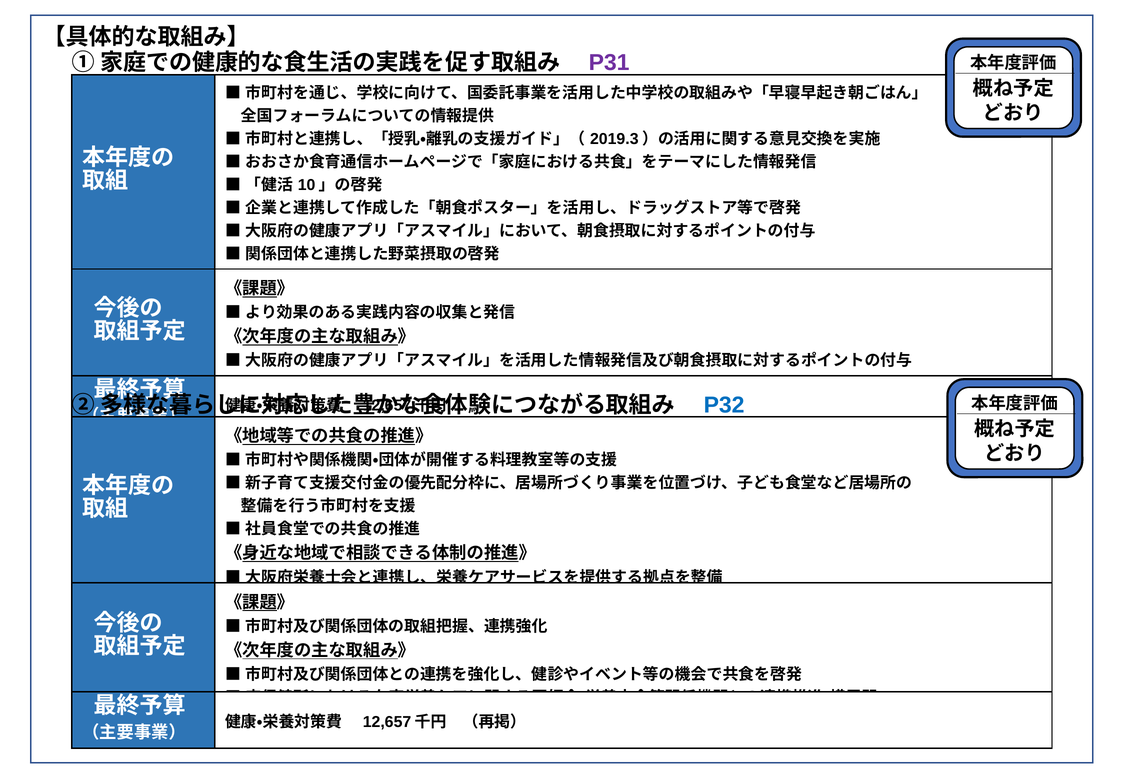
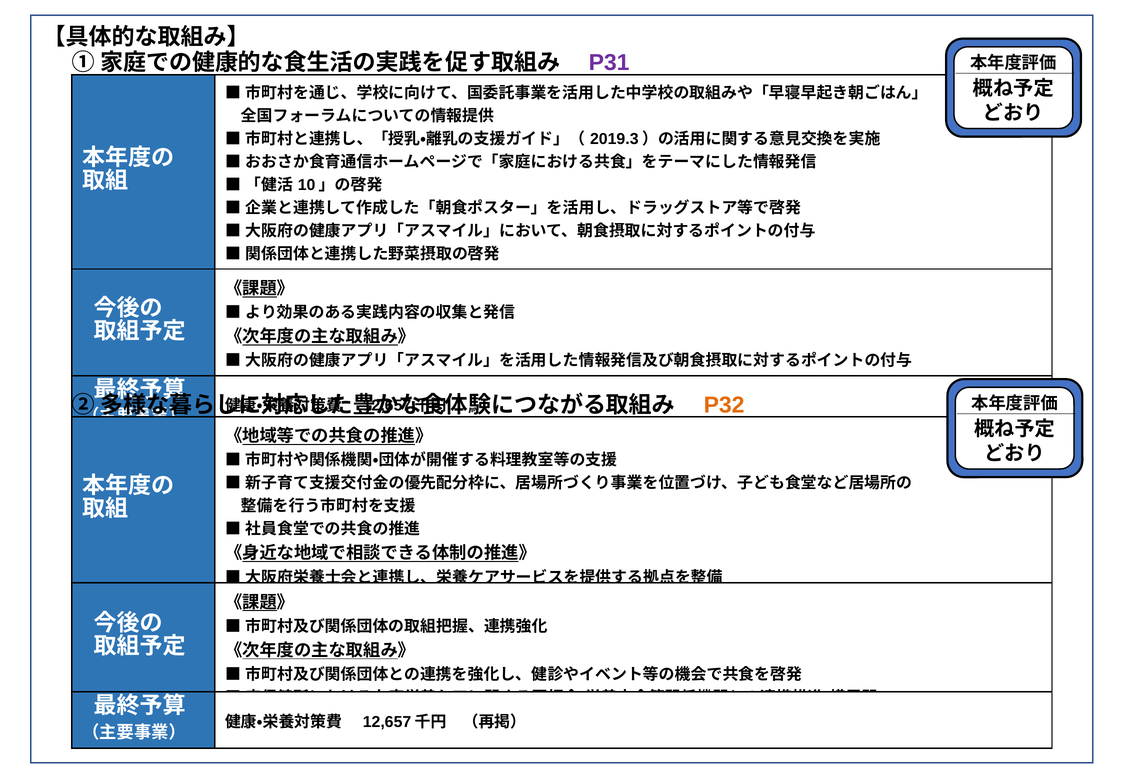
P32 colour: blue -> orange (724, 405)
